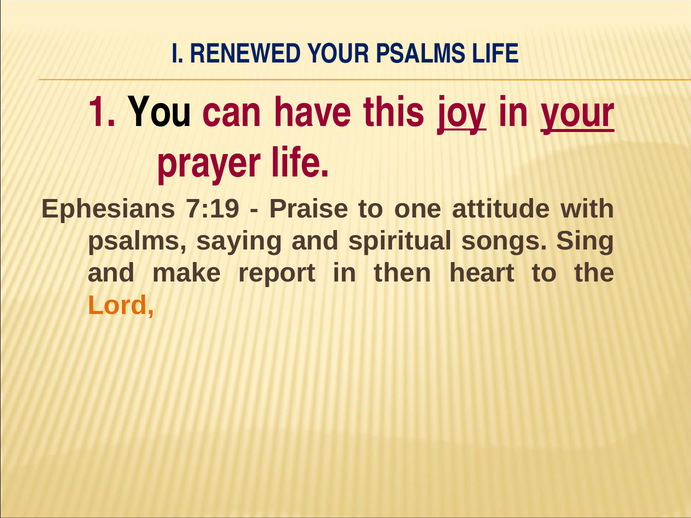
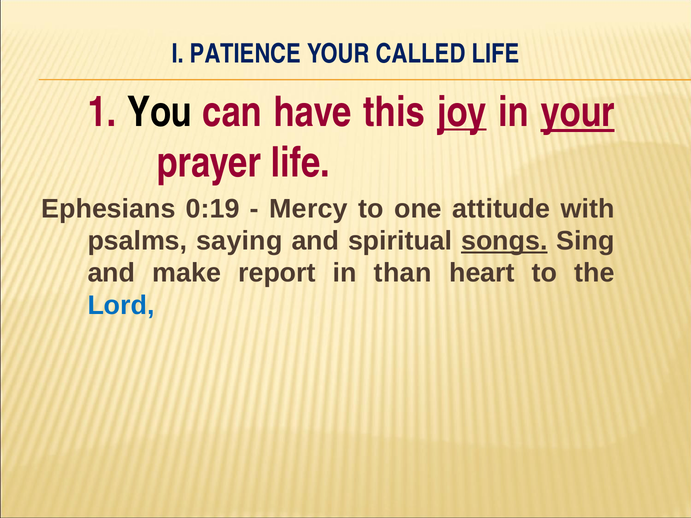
RENEWED: RENEWED -> PATIENCE (245, 54)
YOUR PSALMS: PSALMS -> CALLED (421, 54)
7:19: 7:19 -> 0:19 (213, 209)
Praise: Praise -> Mercy (309, 209)
songs underline: none -> present (504, 241)
then: then -> than (403, 273)
Lord colour: orange -> blue (121, 305)
